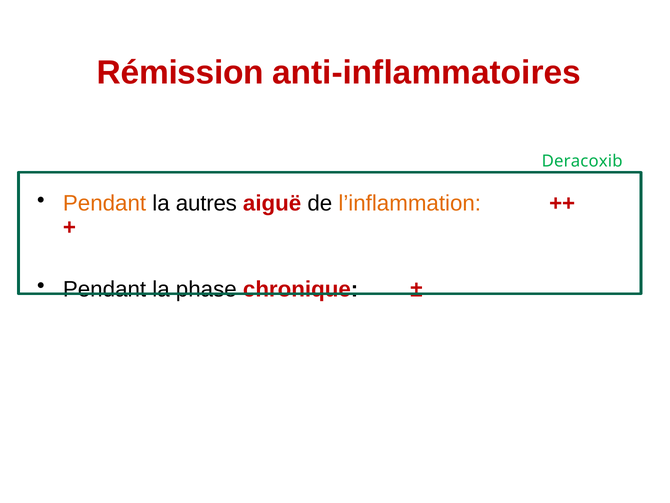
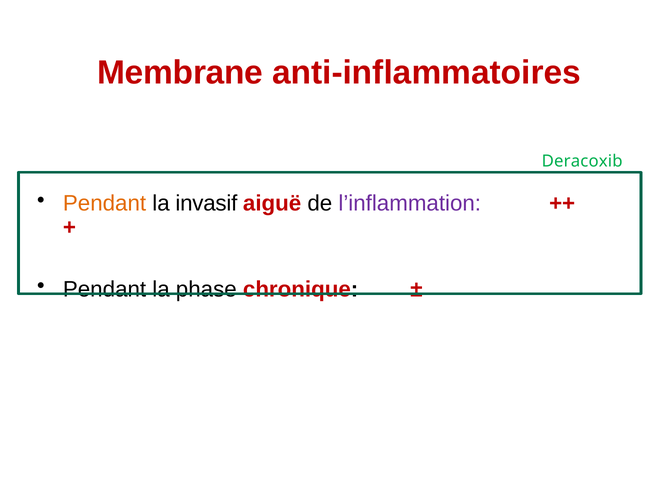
Rémission: Rémission -> Membrane (180, 73)
autres: autres -> invasif (206, 203)
l’inflammation colour: orange -> purple (410, 203)
